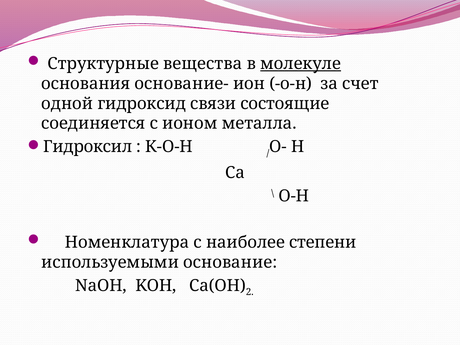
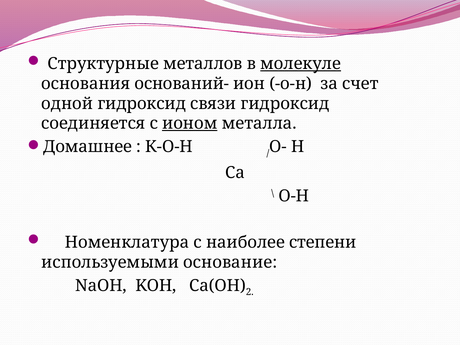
вещества: вещества -> металлов (203, 64)
основание-: основание- -> оснований- (182, 84)
связи состоящие: состоящие -> гидроксид (285, 104)
ионом underline: none -> present (190, 123)
Гидроксил: Гидроксил -> Домашнее (88, 147)
